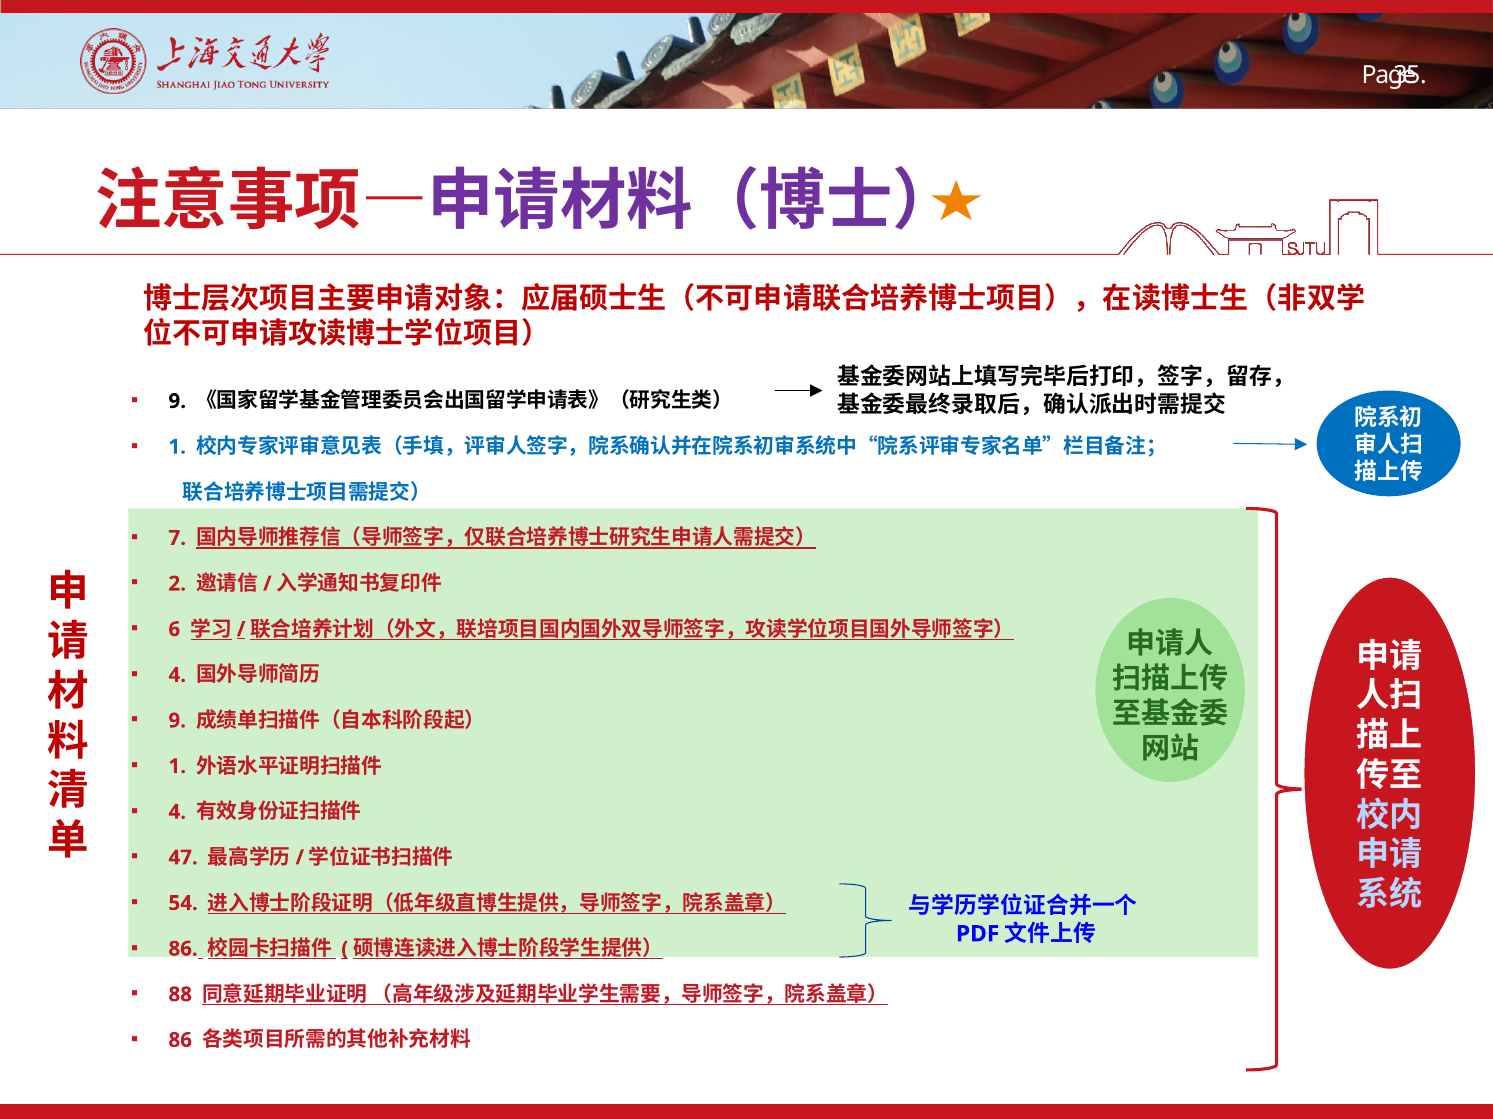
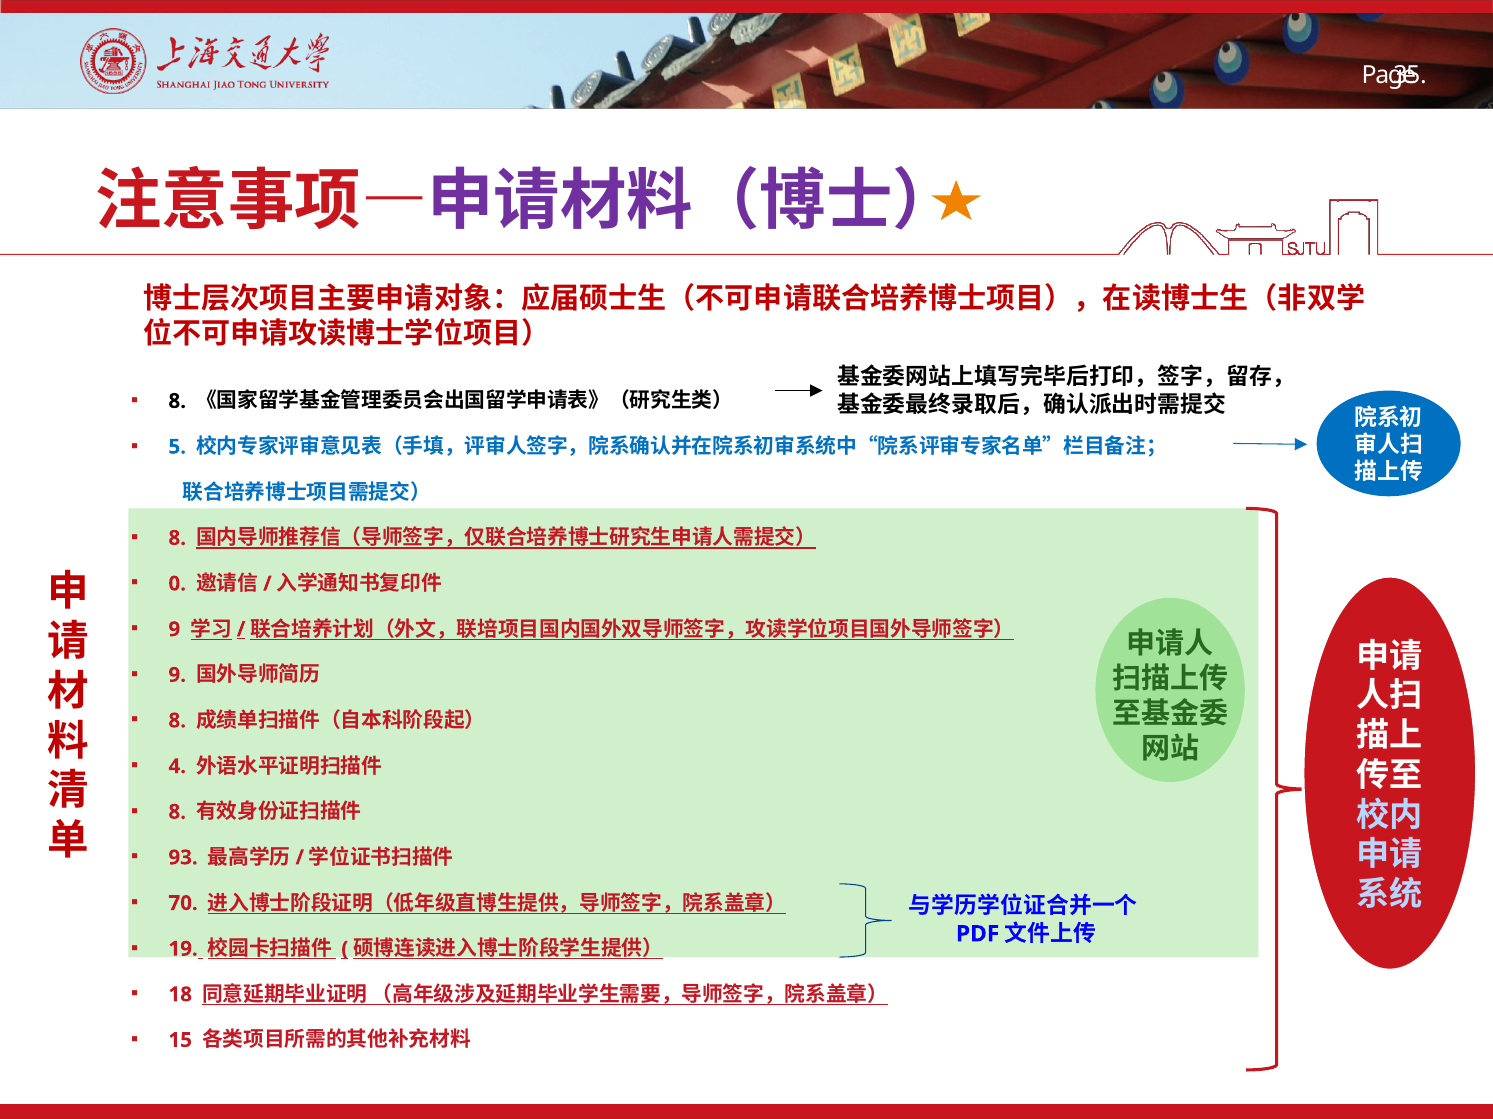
9: 9 -> 8 (177, 401)
1: 1 -> 5 (177, 447)
7: 7 -> 8 (177, 538)
2: 2 -> 0 (177, 584)
6: 6 -> 9 (174, 630)
4: 4 -> 9 (177, 675)
9: 9 -> 8 (177, 721)
1: 1 -> 4 (177, 767)
4: 4 -> 8 (177, 812)
47: 47 -> 93 (183, 858)
54: 54 -> 70 (183, 904)
86: 86 -> 19 (183, 949)
88: 88 -> 18 (180, 995)
86: 86 -> 15 (180, 1041)
